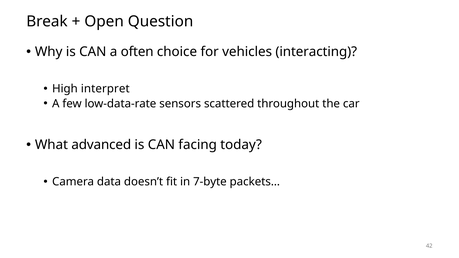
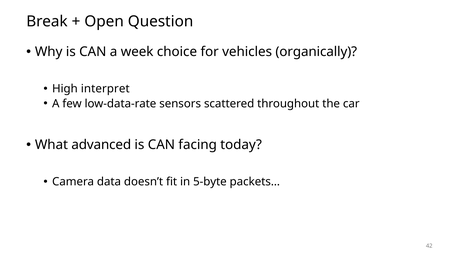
often: often -> week (137, 52)
interacting: interacting -> organically (316, 52)
7-byte: 7-byte -> 5-byte (210, 182)
